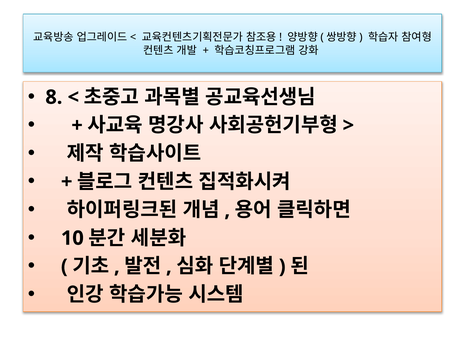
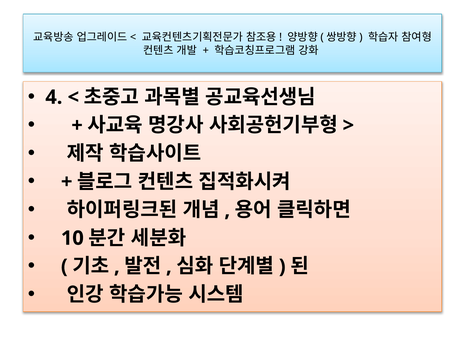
8: 8 -> 4 (54, 97)
